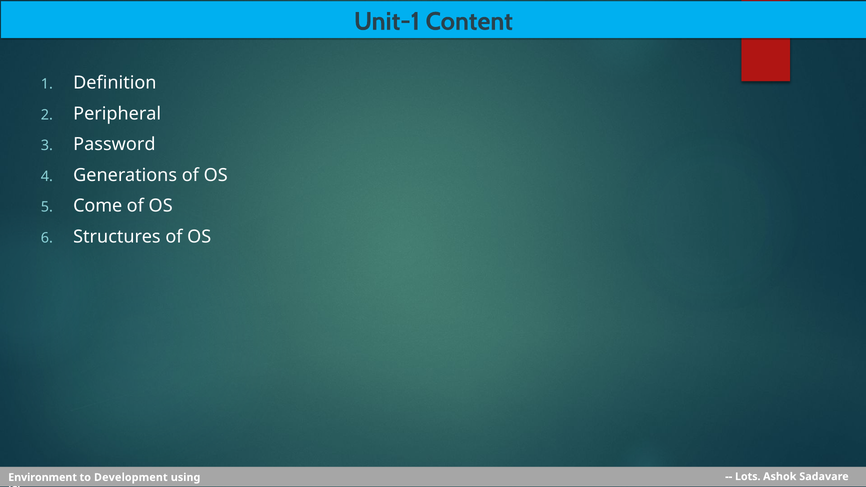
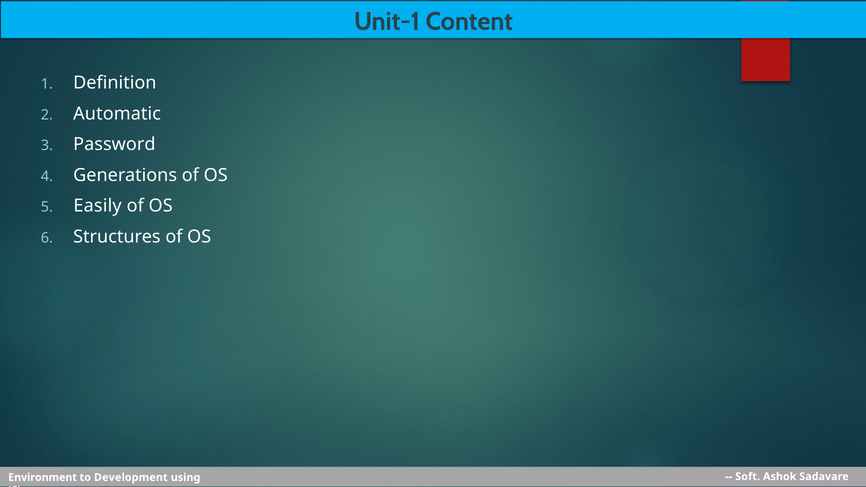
Peripheral: Peripheral -> Automatic (117, 114)
Come: Come -> Easily (98, 206)
Lots: Lots -> Soft (748, 477)
